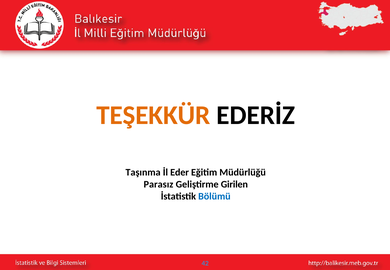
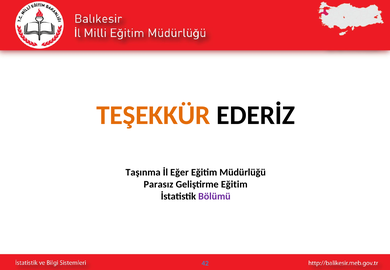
Eder: Eder -> Eğer (179, 172)
Geliştirme Girilen: Girilen -> Eğitim (234, 184)
Bölümü colour: blue -> purple (214, 196)
